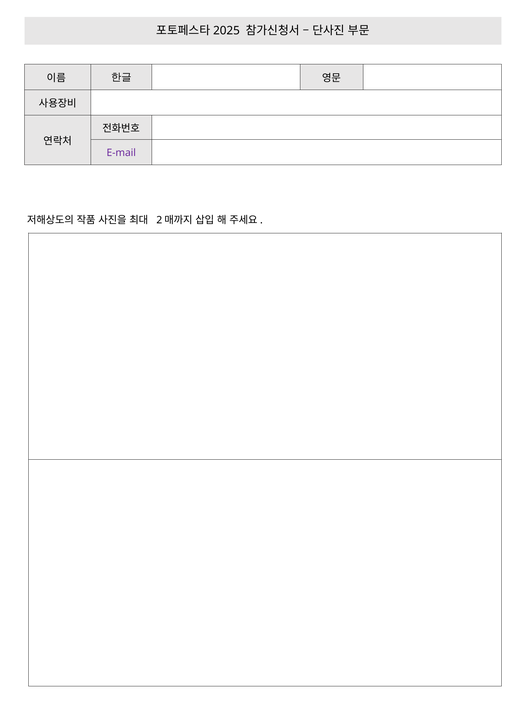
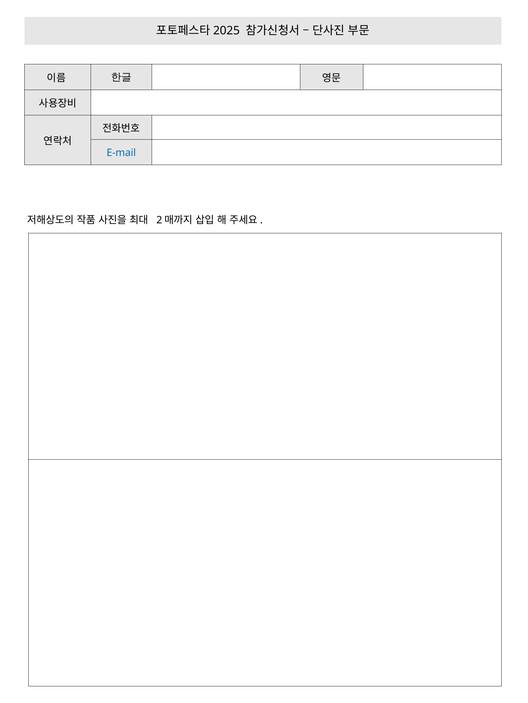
E-mail colour: purple -> blue (121, 153)
